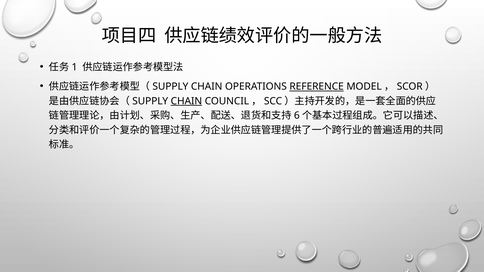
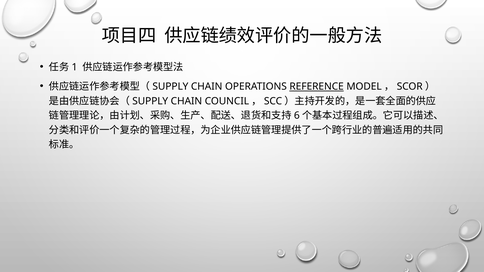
CHAIN underline: present -> none (186, 101)
